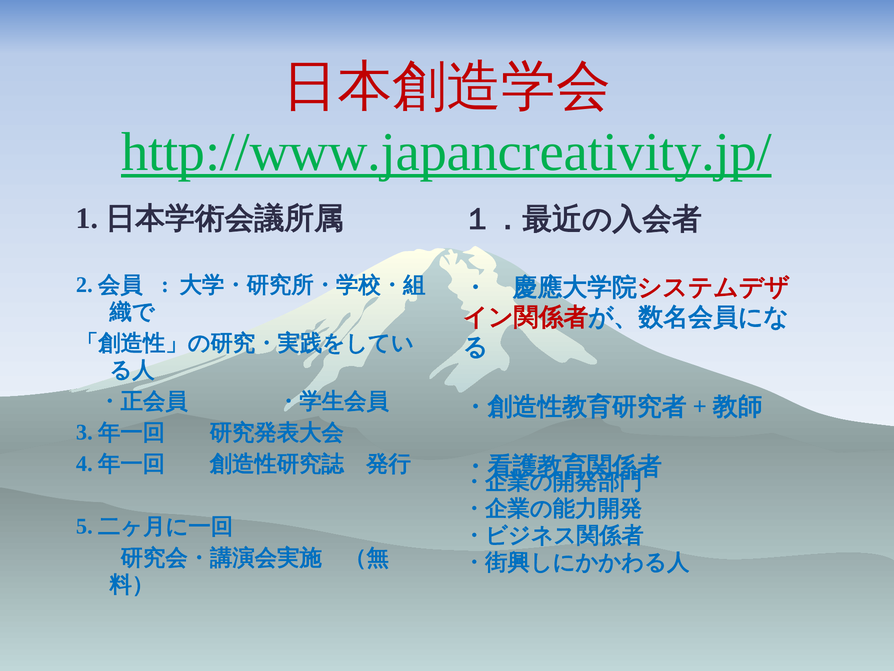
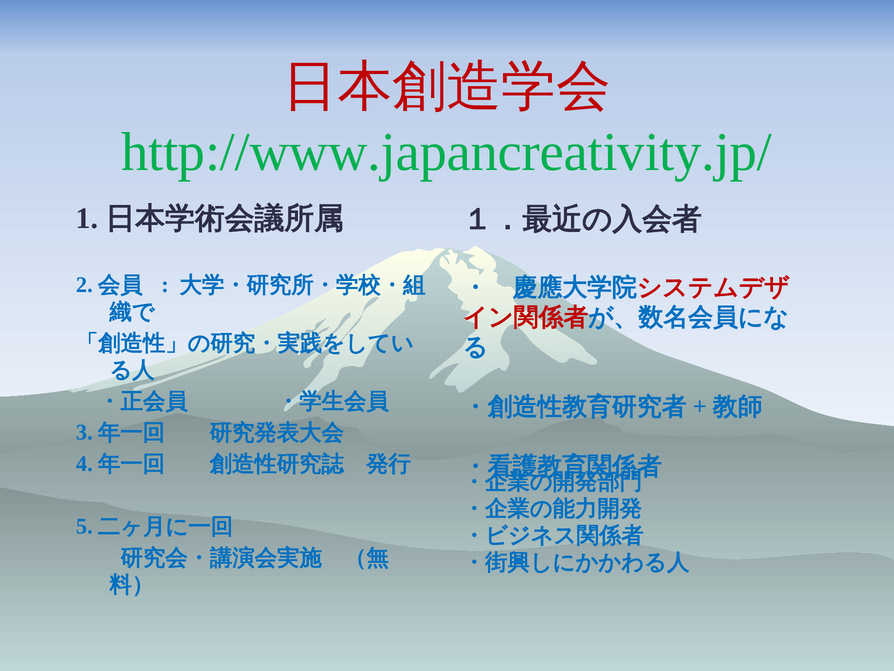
http://www.japancreativity.jp/ underline: present -> none (446, 152)
